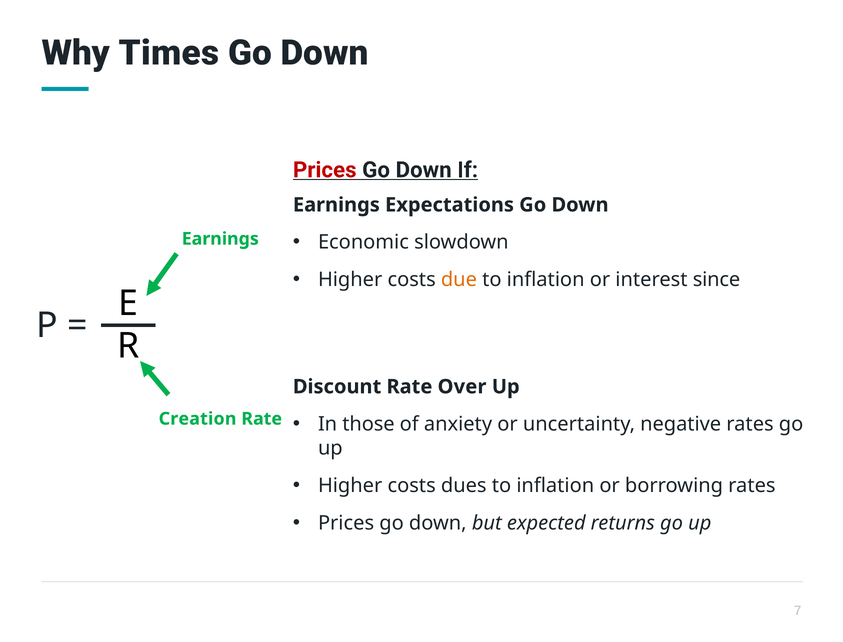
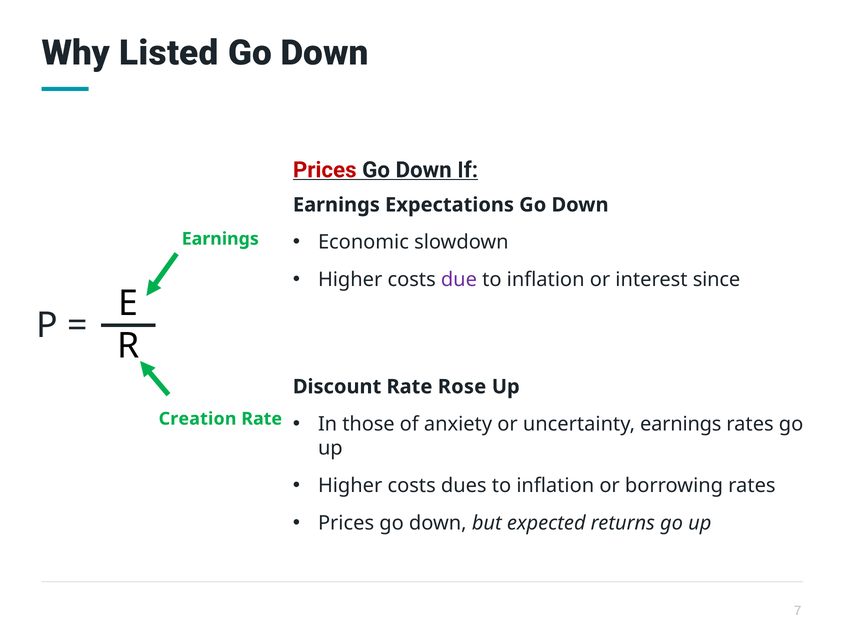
Times: Times -> Listed (169, 53)
due colour: orange -> purple (459, 280)
Over: Over -> Rose (462, 387)
uncertainty negative: negative -> earnings (681, 424)
